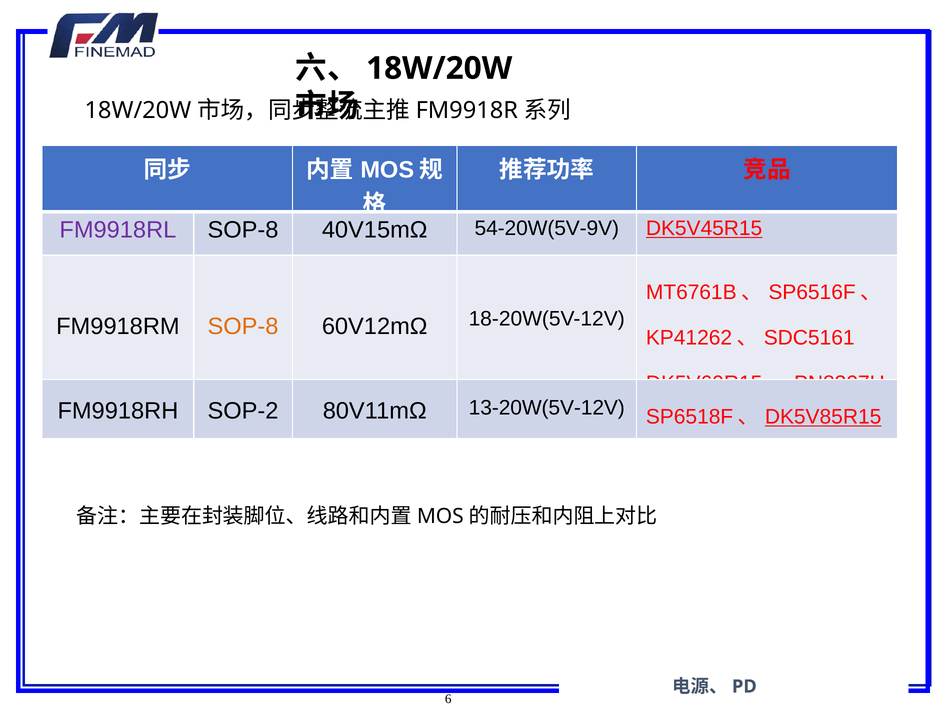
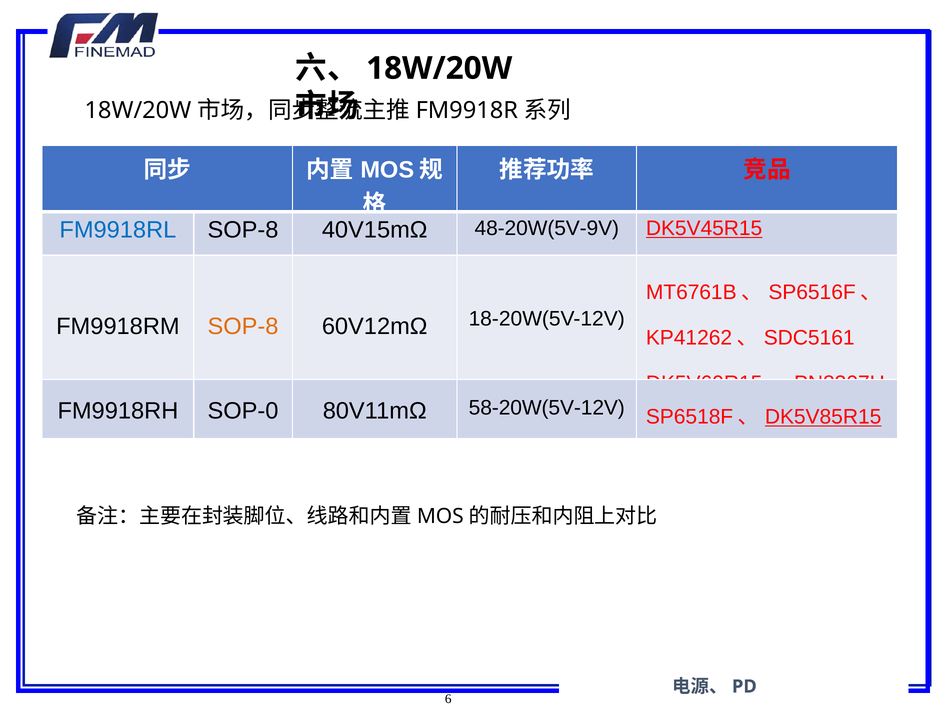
FM9918RL colour: purple -> blue (118, 230)
54-20W(5V-9V: 54-20W(5V-9V -> 48-20W(5V-9V (547, 228)
SOP-2: SOP-2 -> SOP-0 (243, 411)
13-20W(5V-12V: 13-20W(5V-12V -> 58-20W(5V-12V (547, 408)
